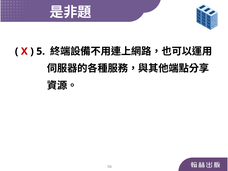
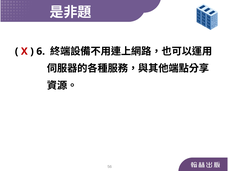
5: 5 -> 6 (41, 51)
